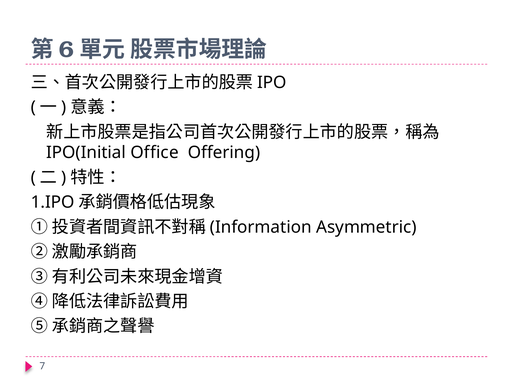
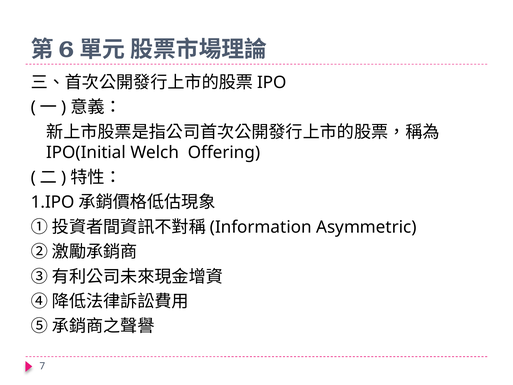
Office: Office -> Welch (155, 153)
